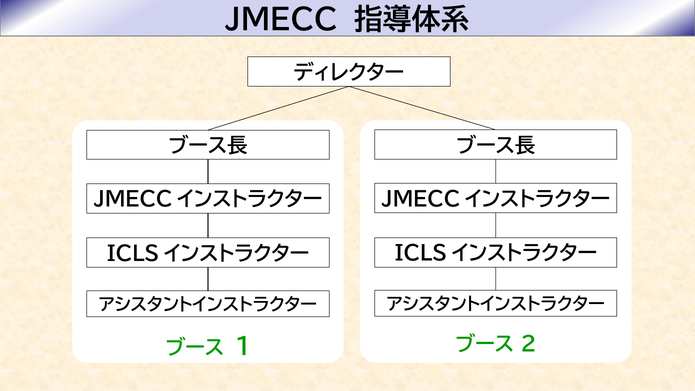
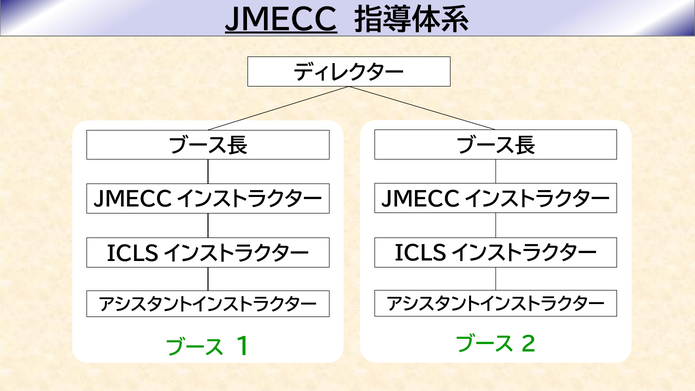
JMECC underline: none -> present (281, 20)
